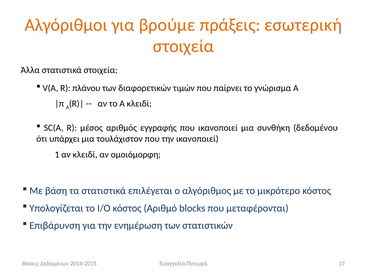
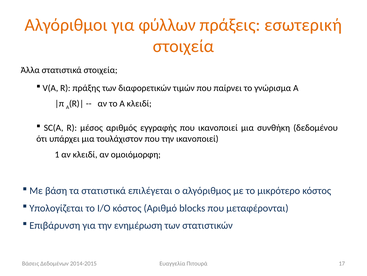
βρούμε: βρούμε -> φύλλων (167, 25)
πλάνου: πλάνου -> πράξης (86, 88)
